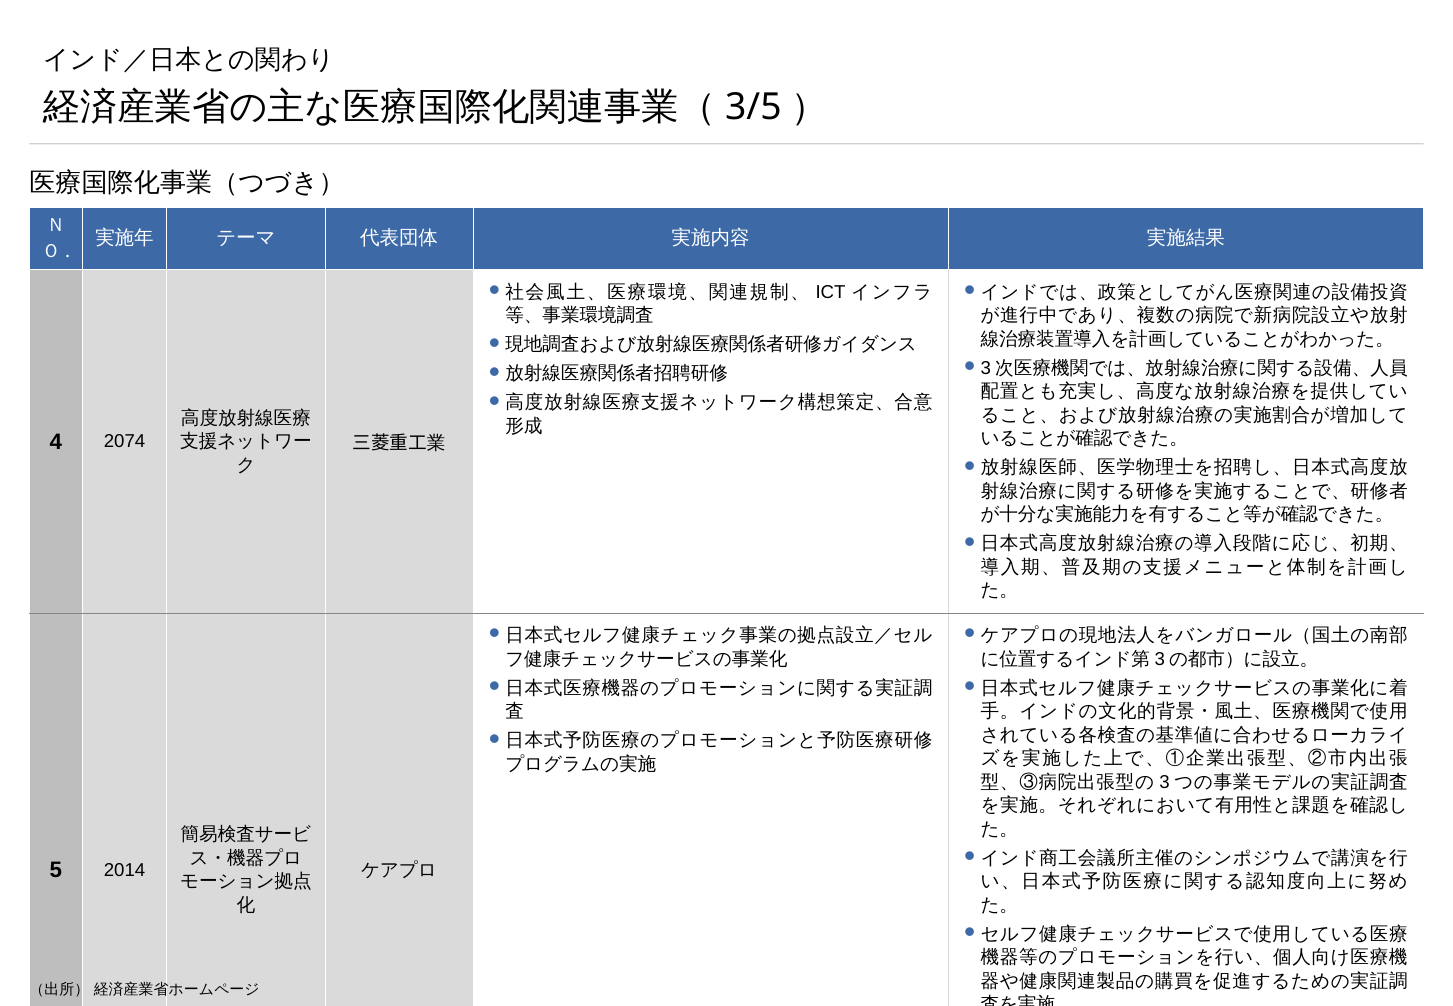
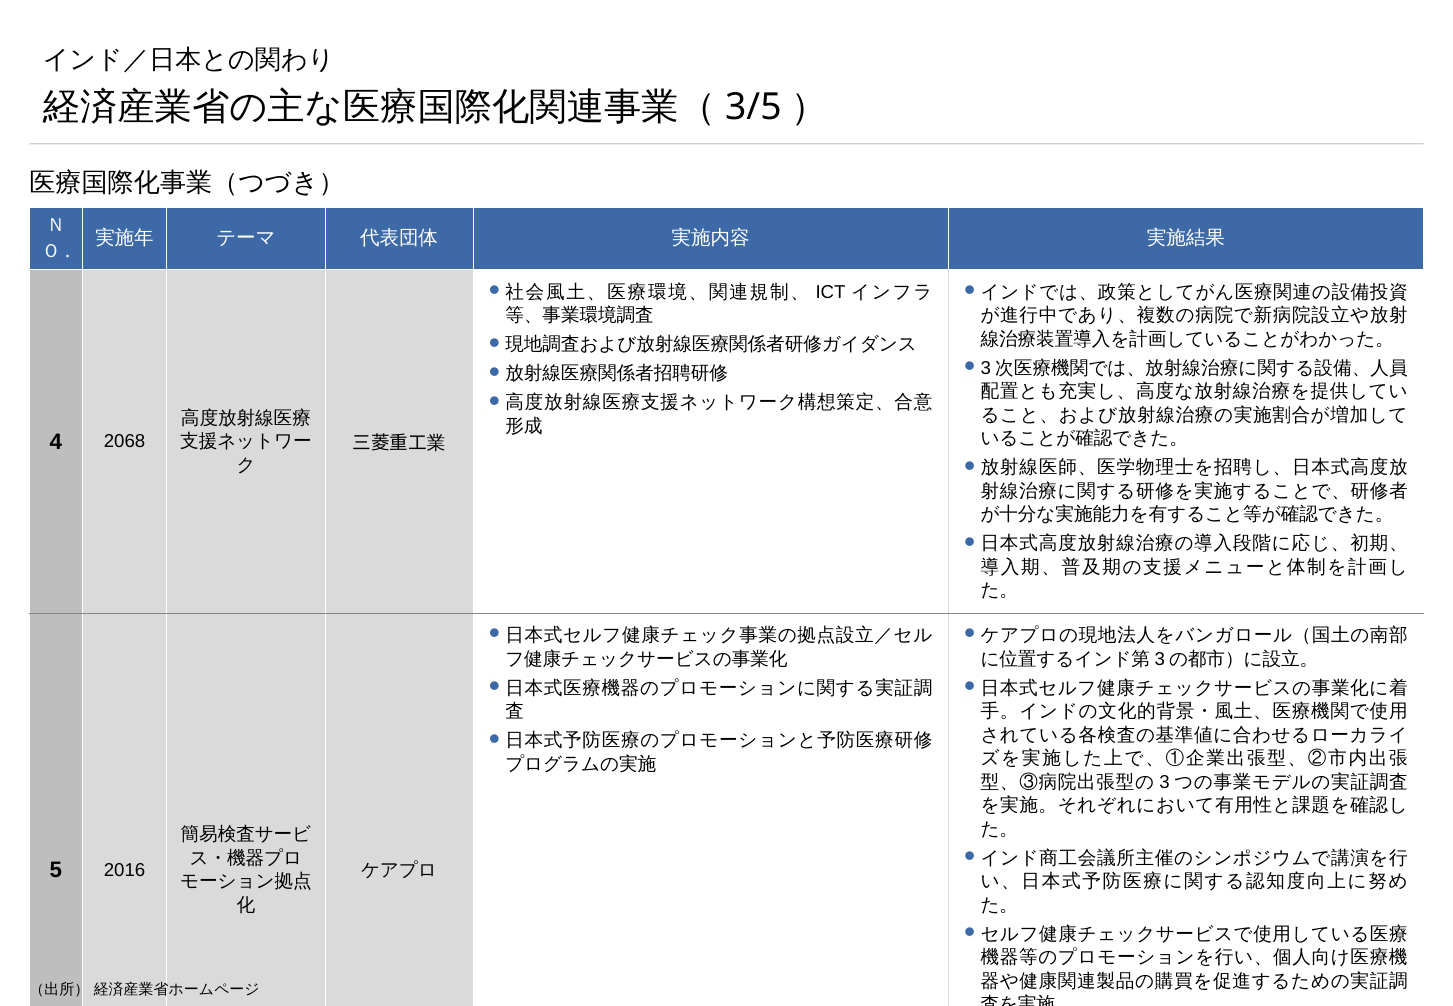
2074: 2074 -> 2068 (125, 442)
2014: 2014 -> 2016 (125, 870)
